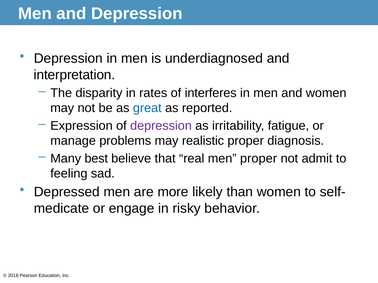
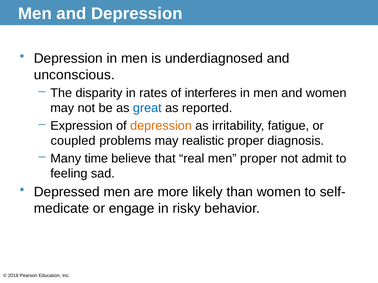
interpretation: interpretation -> unconscious (74, 75)
depression colour: purple -> orange (161, 126)
manage: manage -> coupled (73, 141)
best: best -> time (96, 159)
